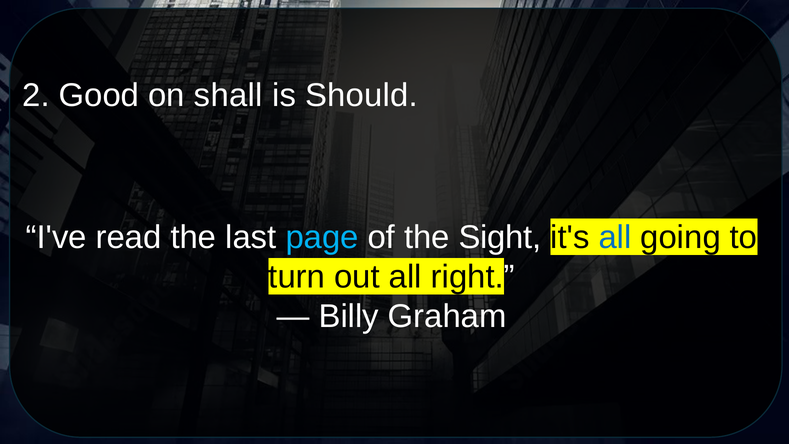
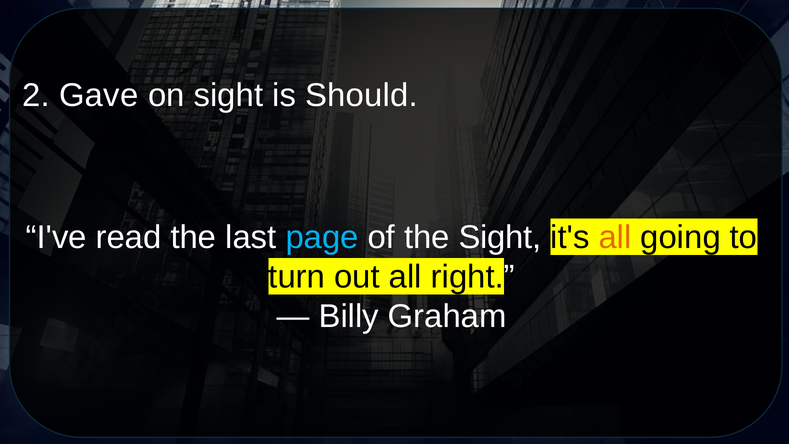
Good: Good -> Gave (99, 96)
on shall: shall -> sight (228, 96)
all colour: blue -> orange (615, 237)
